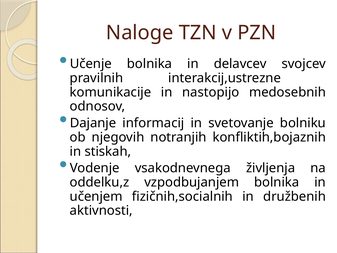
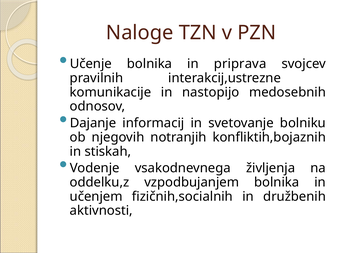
delavcev: delavcev -> priprava (240, 64)
